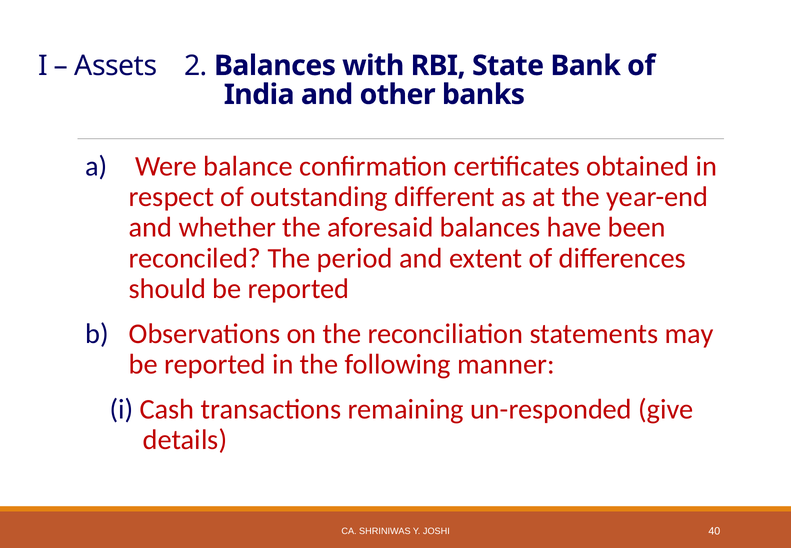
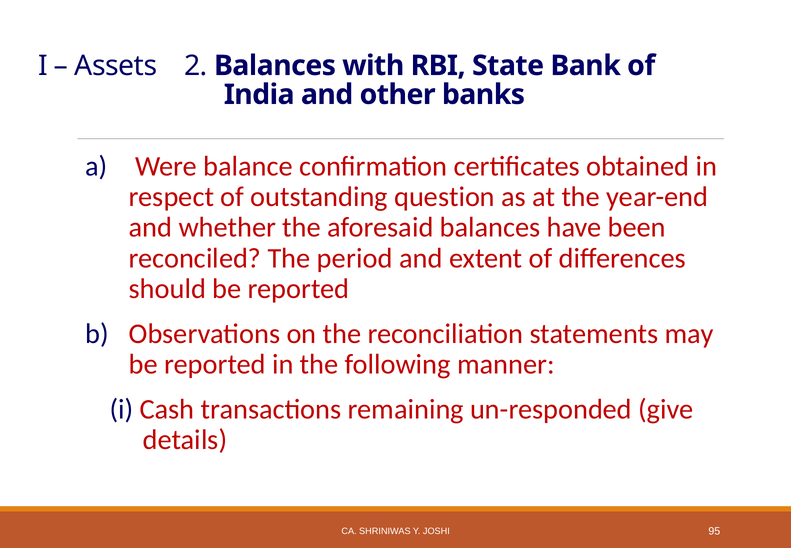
different: different -> question (445, 197)
40: 40 -> 95 (714, 531)
